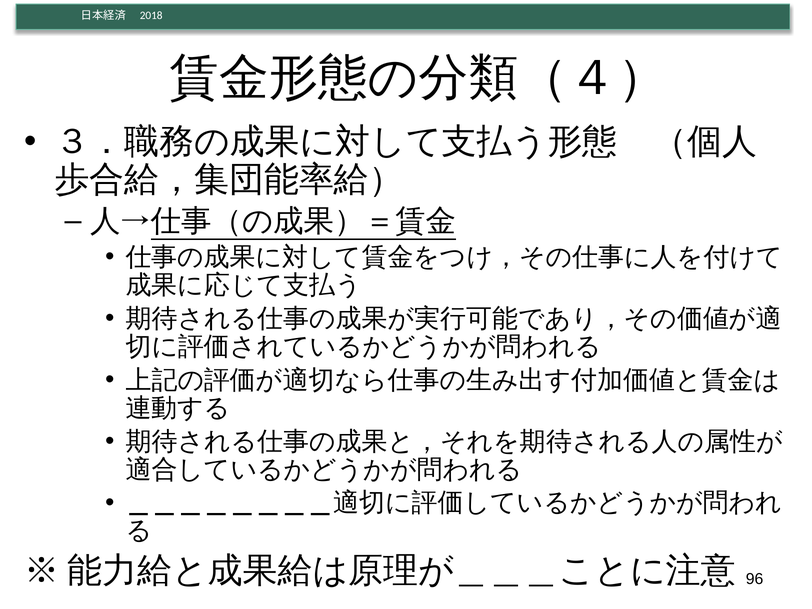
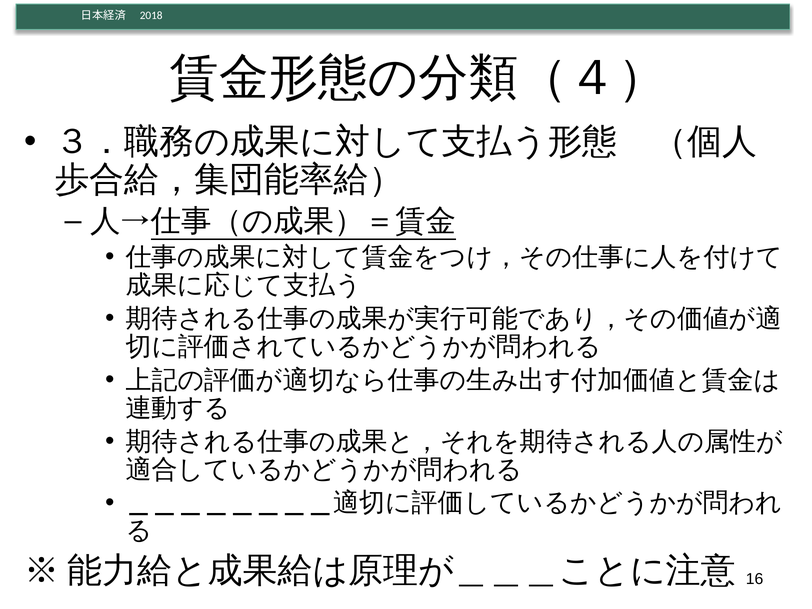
96: 96 -> 16 (755, 579)
